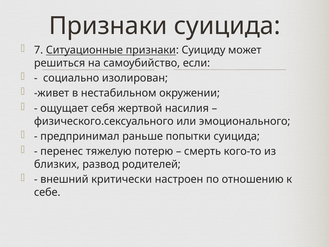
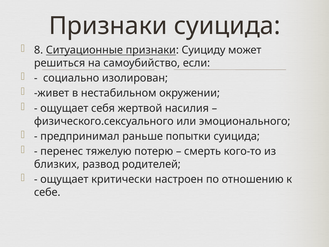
7: 7 -> 8 (39, 50)
внешний: внешний -> ощущает (64, 179)
